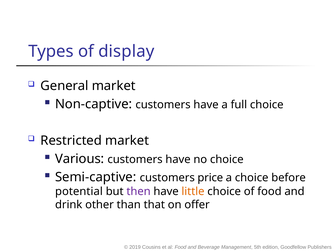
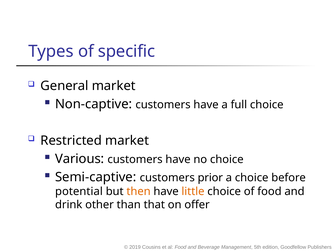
display: display -> specific (127, 51)
price: price -> prior (210, 178)
then colour: purple -> orange (139, 192)
